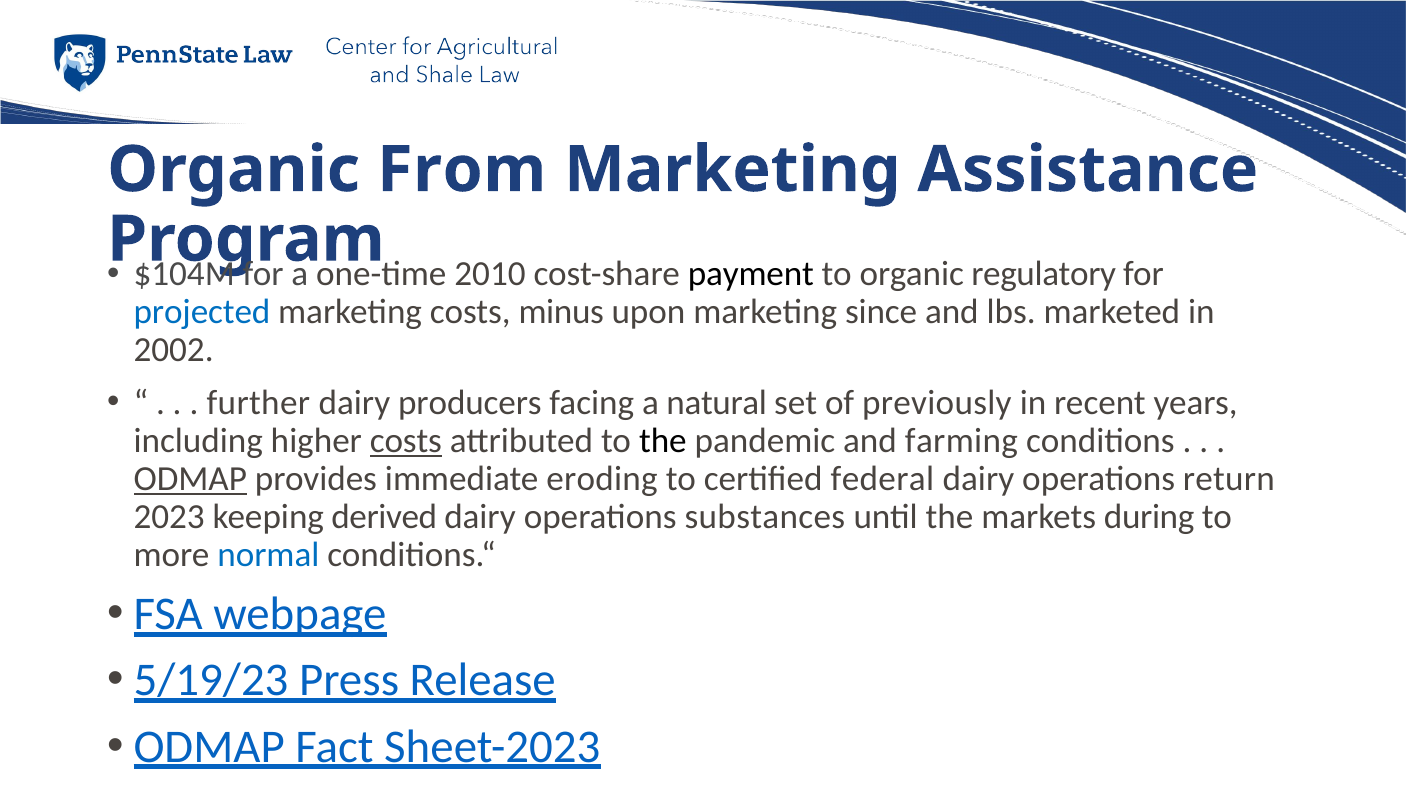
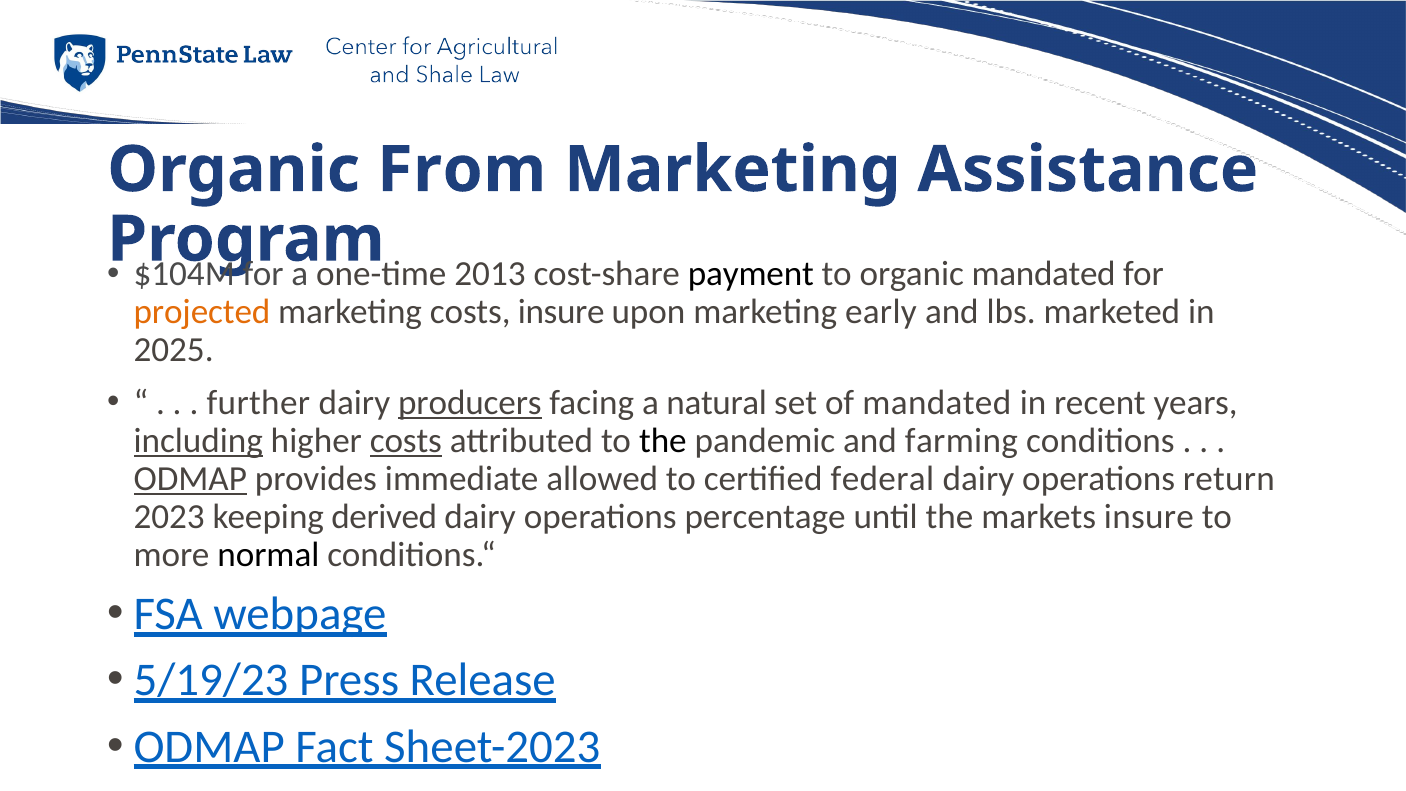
2010: 2010 -> 2013 (490, 274)
organic regulatory: regulatory -> mandated (1044, 274)
projected colour: blue -> orange (202, 312)
costs minus: minus -> insure (561, 312)
since: since -> early (881, 312)
2002: 2002 -> 2025 (174, 350)
producers underline: none -> present (470, 403)
of previously: previously -> mandated (937, 403)
including underline: none -> present (198, 441)
eroding: eroding -> allowed (602, 479)
substances: substances -> percentage (765, 516)
markets during: during -> insure (1149, 516)
normal colour: blue -> black (268, 554)
